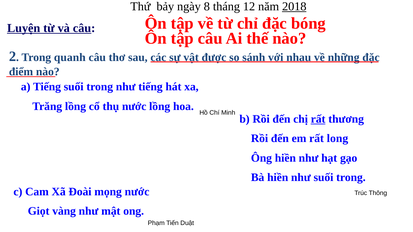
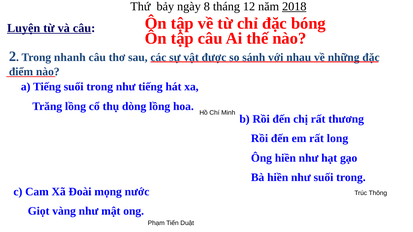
quanh: quanh -> nhanh (70, 57)
thụ nước: nước -> dòng (134, 106)
rất underline: present -> none (318, 119)
